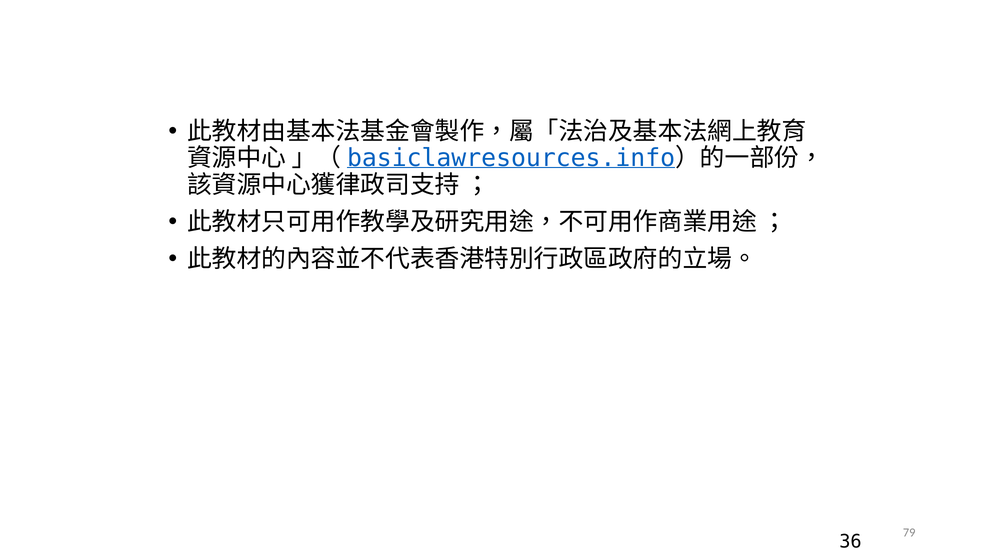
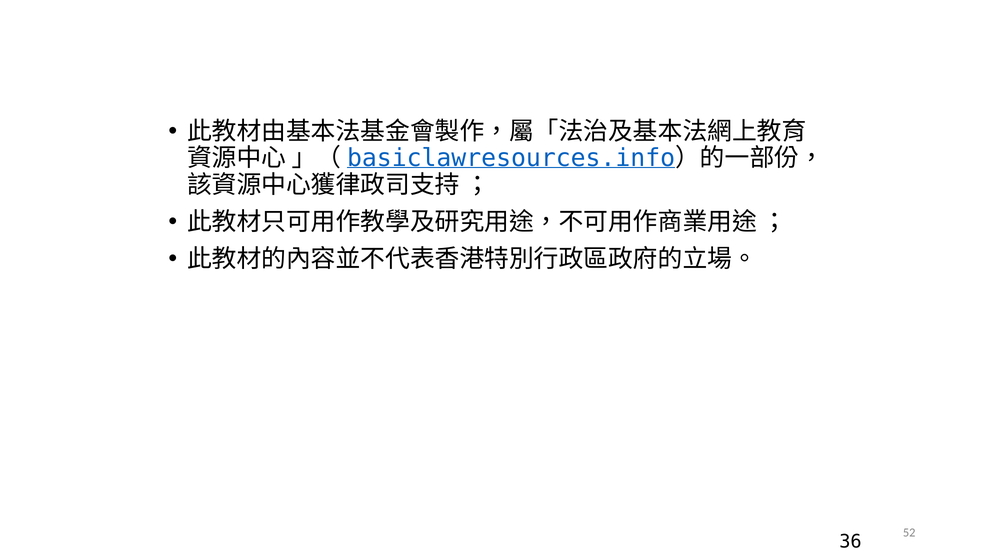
79: 79 -> 52 (909, 532)
